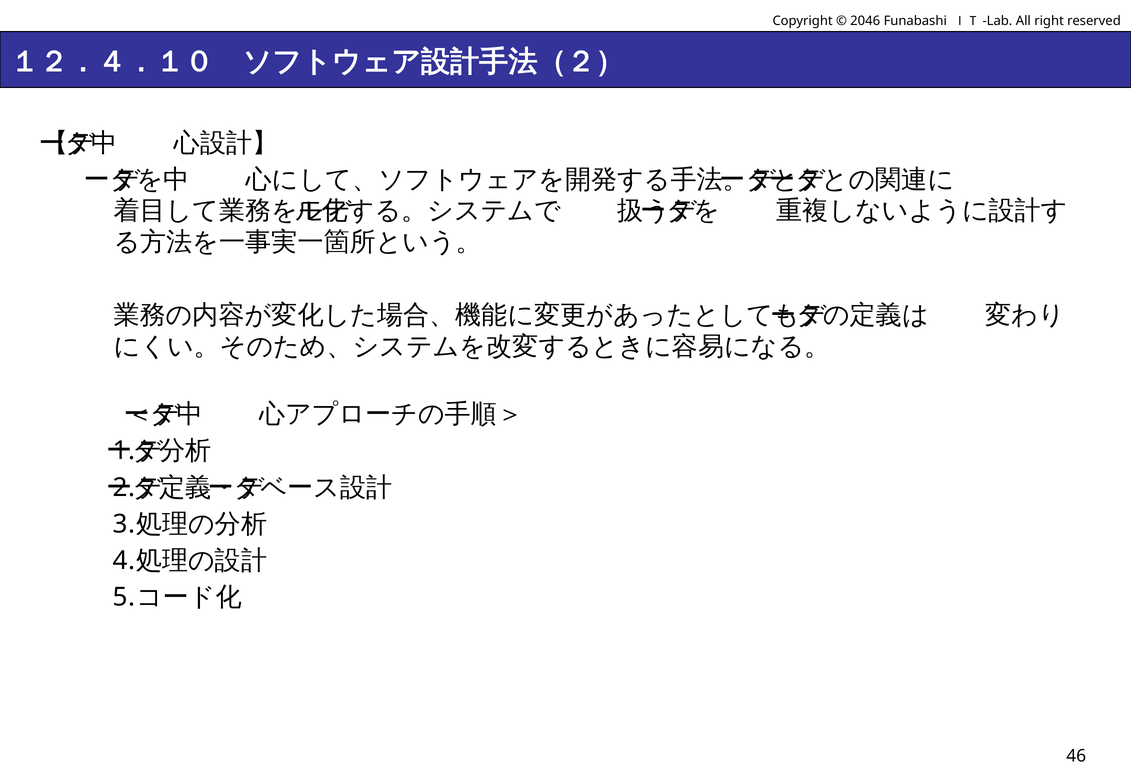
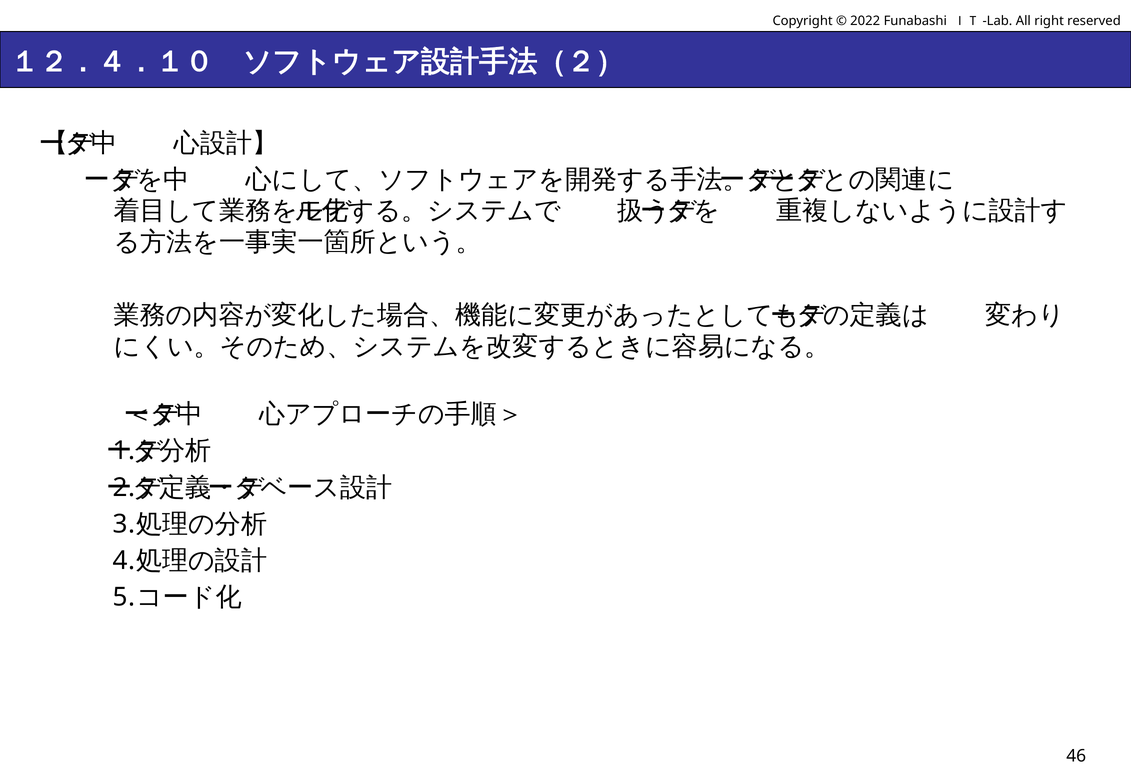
2046: 2046 -> 2022 (865, 21)
